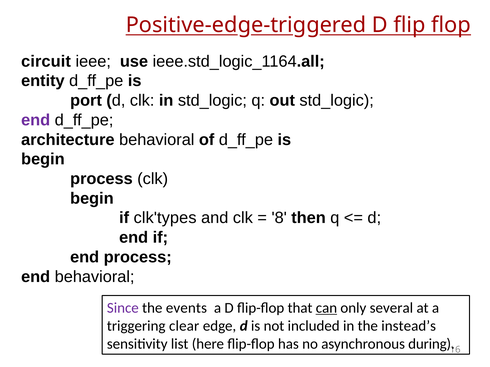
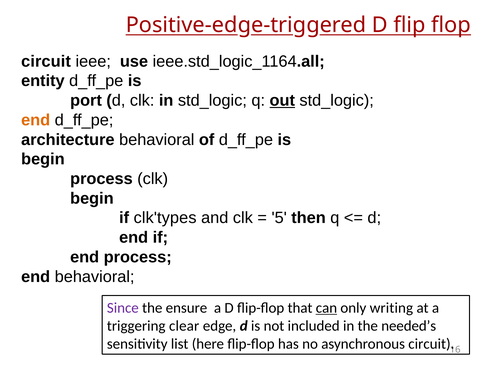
out underline: none -> present (282, 101)
end colour: purple -> orange (36, 120)
8: 8 -> 5 (279, 218)
events: events -> ensure (186, 308)
several: several -> writing (391, 308)
instead’s: instead’s -> needed’s (409, 326)
asynchronous during: during -> circuit (431, 344)
